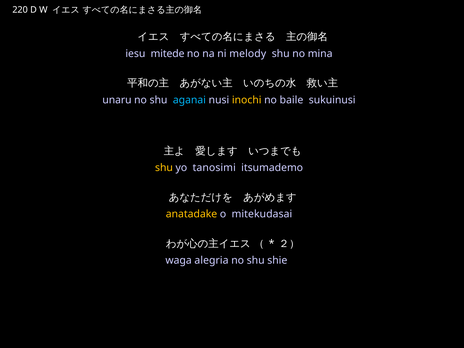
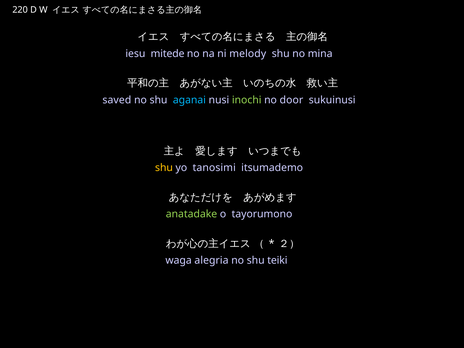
unaru: unaru -> saved (117, 100)
inochi colour: yellow -> light green (247, 100)
baile: baile -> door (291, 100)
anatadake colour: yellow -> light green (192, 214)
mitekudasai: mitekudasai -> tayorumono (262, 214)
shie: shie -> teiki (277, 261)
